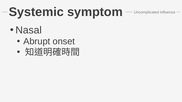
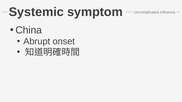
Nasal: Nasal -> China (29, 30)
